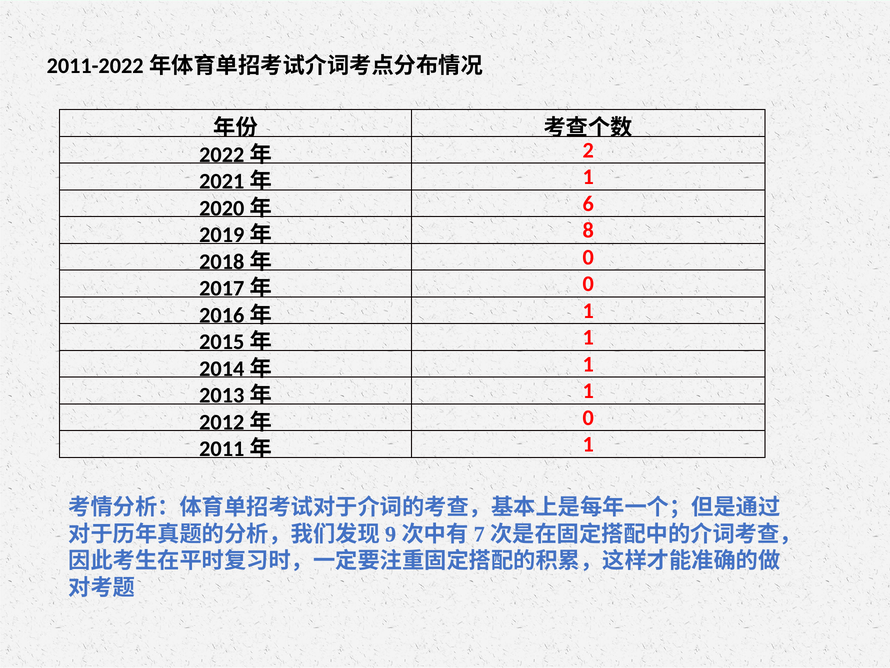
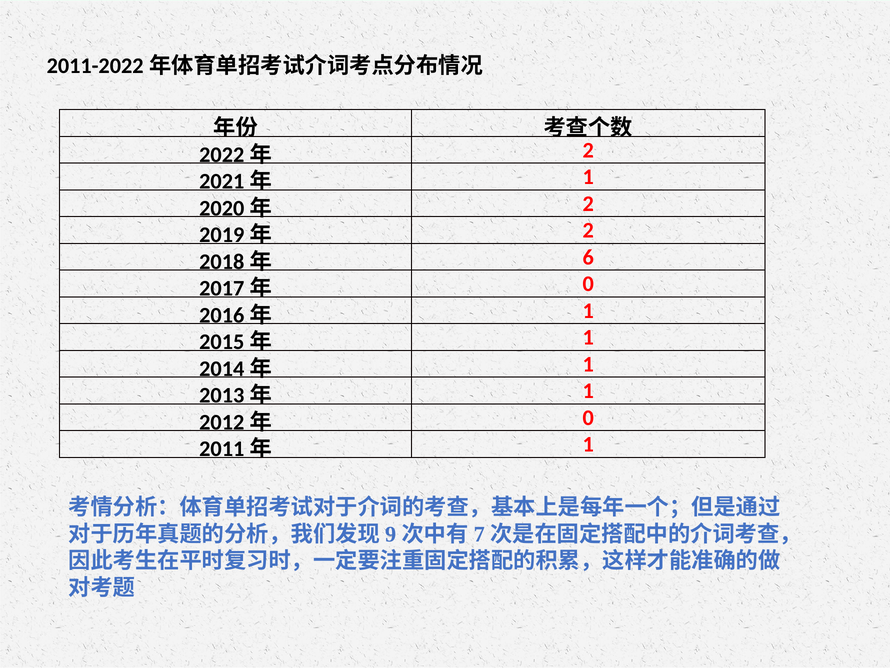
6: 6 -> 2 (588, 204)
8: 8 -> 2 (588, 230)
0: 0 -> 6 (588, 257)
